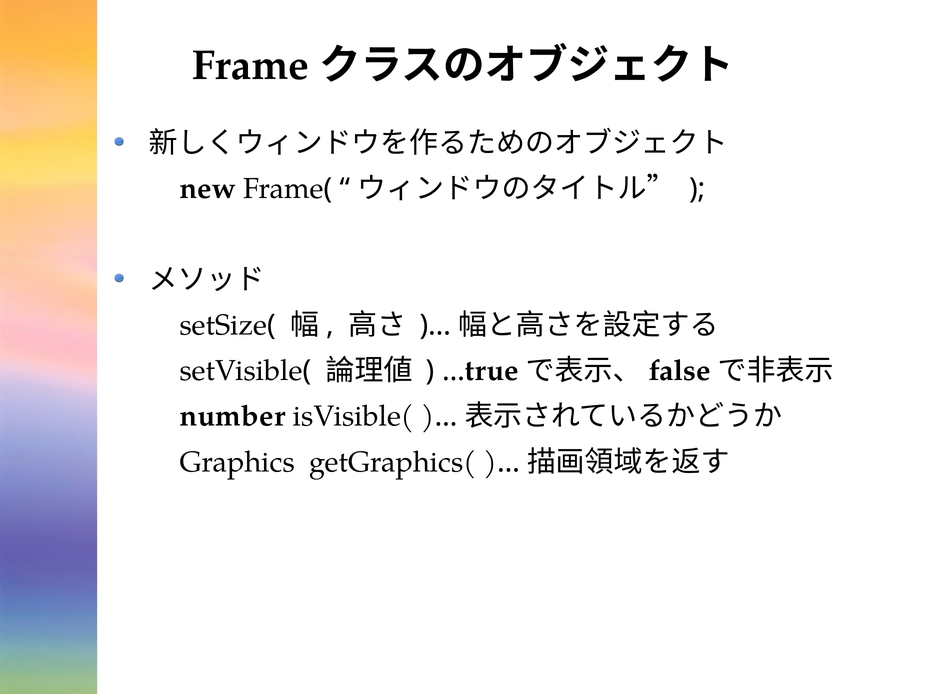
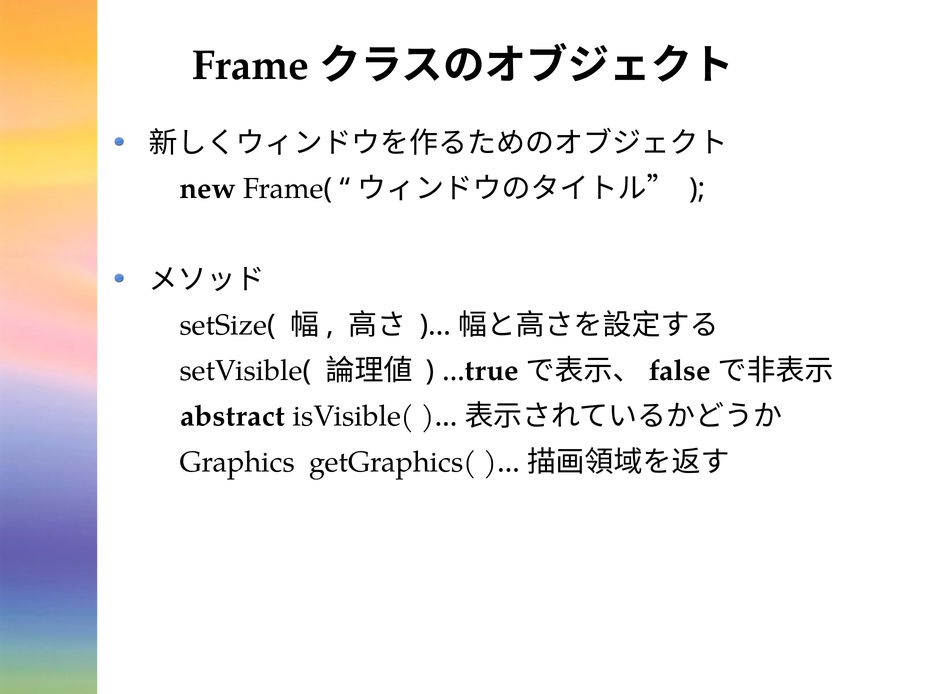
number: number -> abstract (232, 417)
